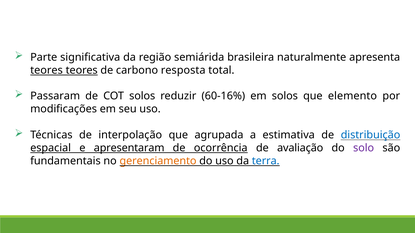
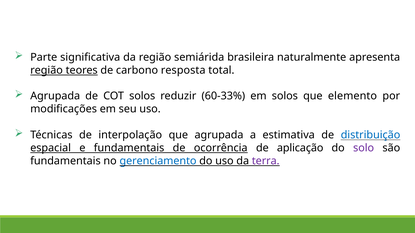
teores: teores -> região (47, 70)
Passaram: Passaram -> Agrupada (55, 96)
60-16%: 60-16% -> 60-33% (223, 96)
e apresentaram: apresentaram -> fundamentais (129, 148)
avaliação: avaliação -> aplicação (300, 148)
gerenciamento colour: orange -> blue (158, 161)
terra colour: blue -> purple (266, 161)
